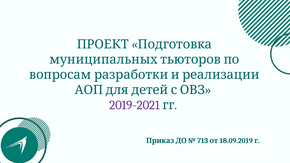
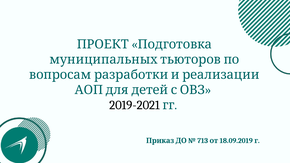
2019-2021 colour: purple -> black (135, 105)
